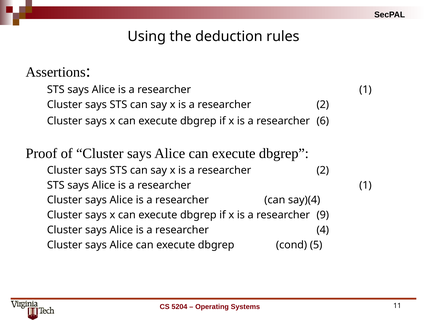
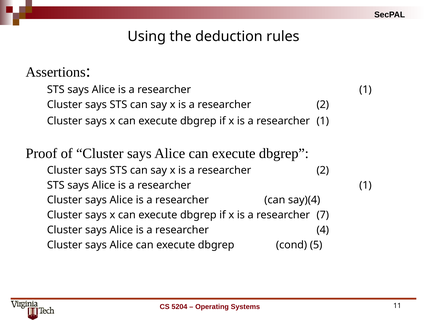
6: 6 -> 1 (323, 121)
9: 9 -> 7 (323, 215)
